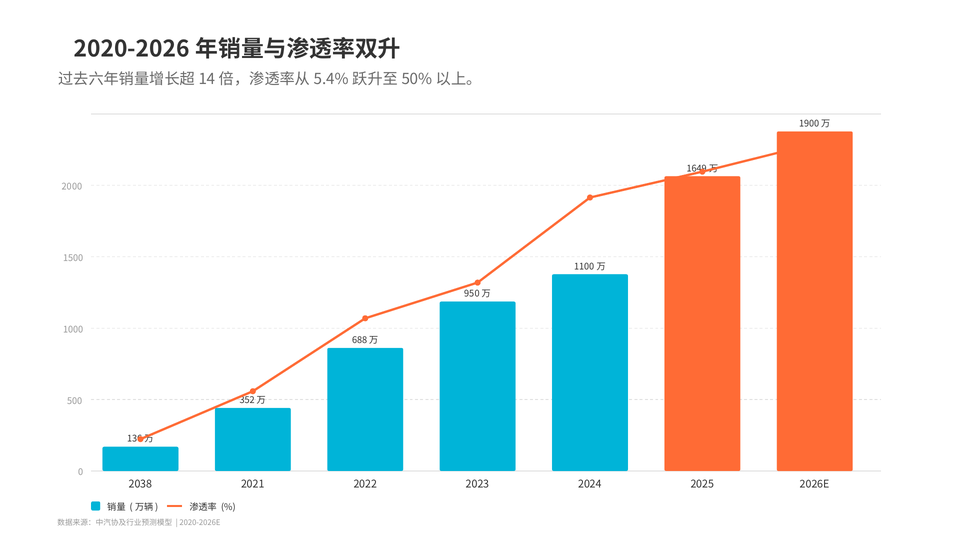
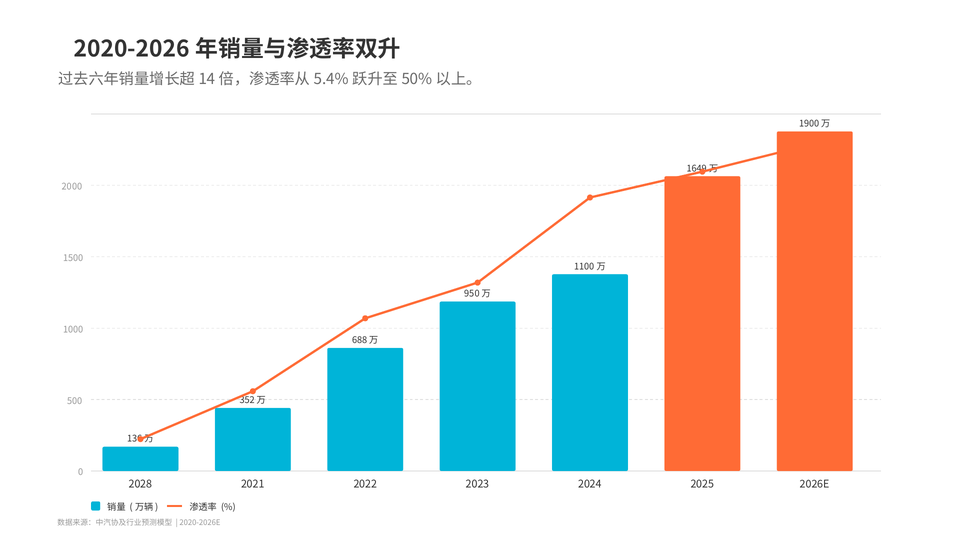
2038: 2038 -> 2028 (140, 484)
